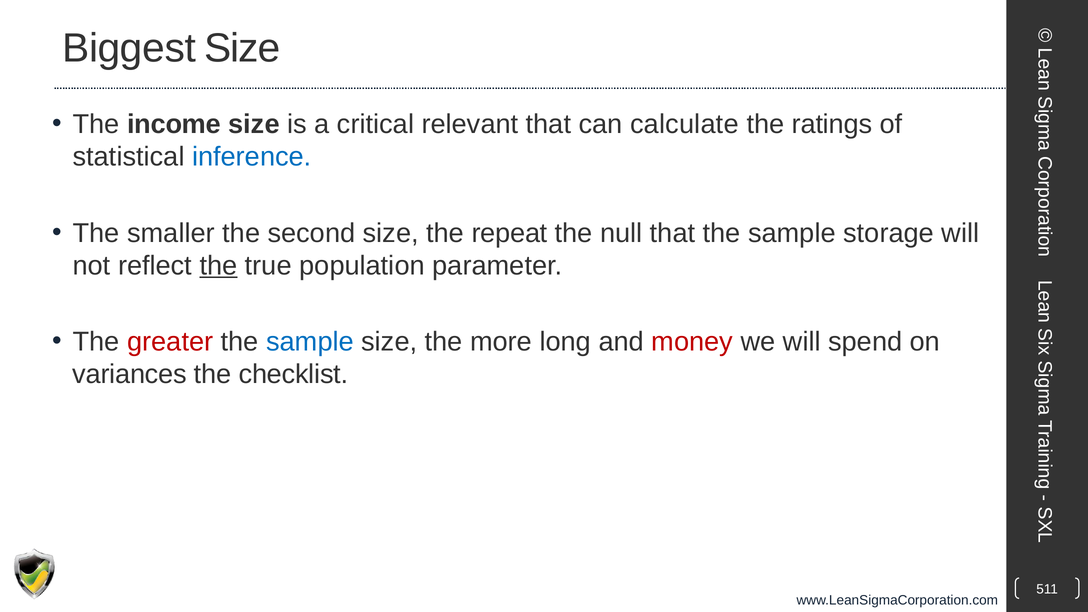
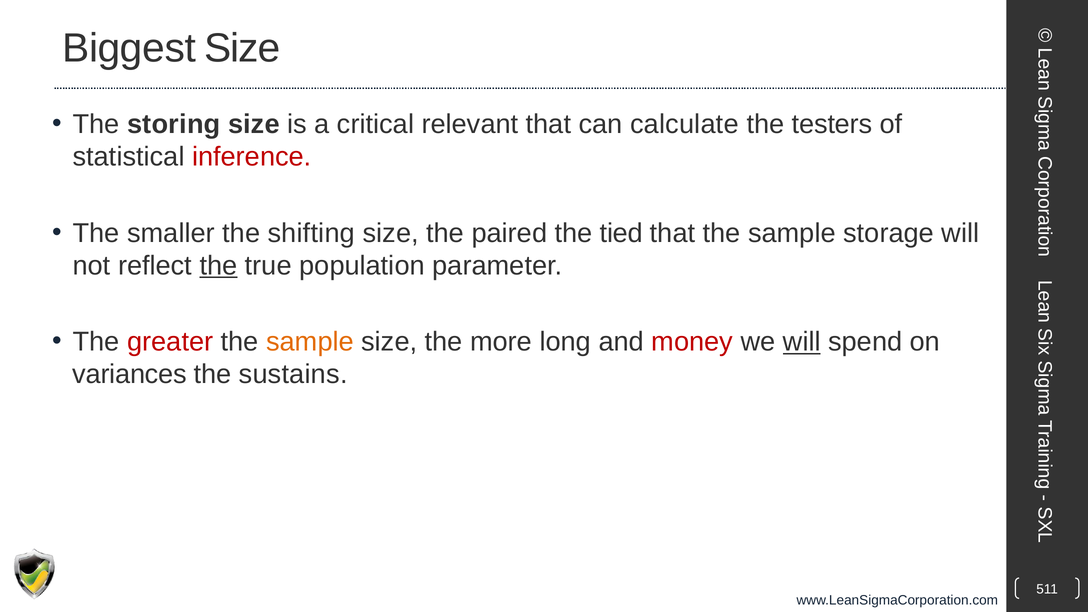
income: income -> storing (174, 124)
ratings: ratings -> testers (832, 124)
inference colour: blue -> red (252, 157)
second: second -> shifting (311, 233)
repeat: repeat -> paired (509, 233)
null: null -> tied (621, 233)
sample colour: blue -> orange (310, 342)
will underline: none -> present (802, 342)
checklist: checklist -> sustains (293, 375)
